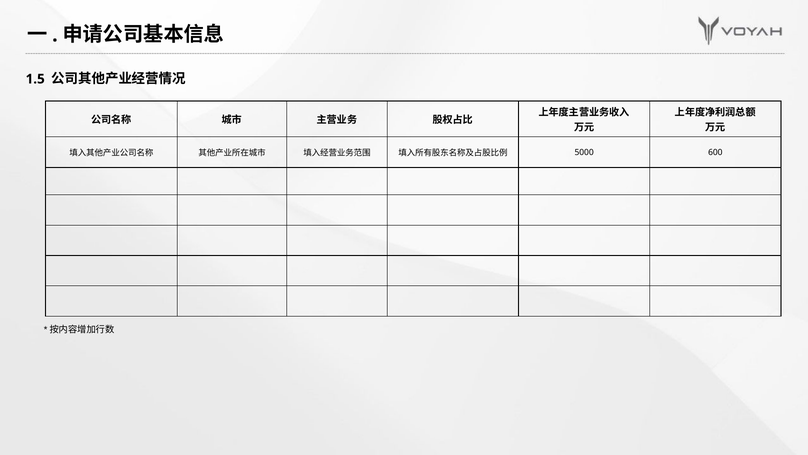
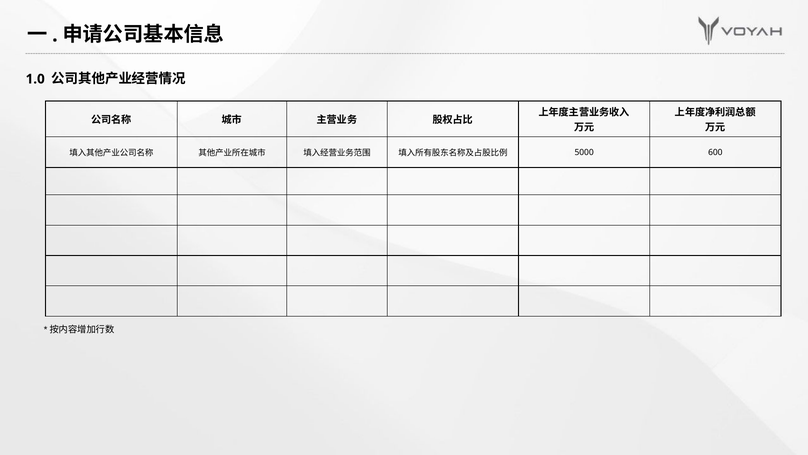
1.5: 1.5 -> 1.0 (35, 79)
